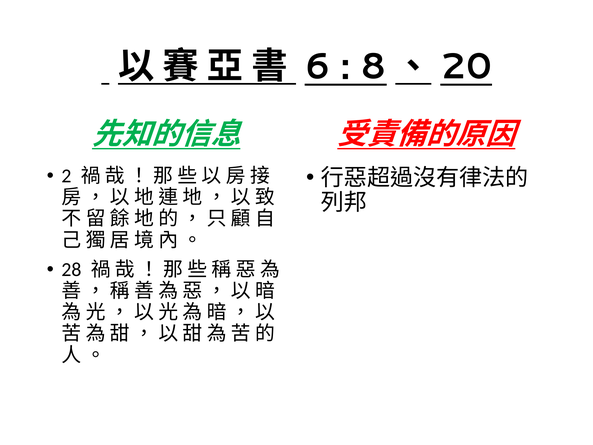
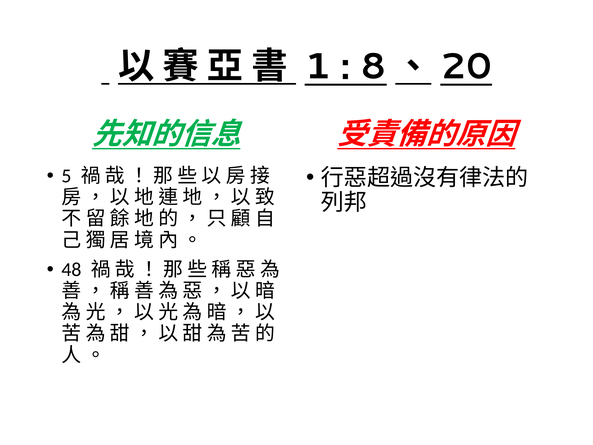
6: 6 -> 1 (318, 66)
2: 2 -> 5 (67, 176)
28: 28 -> 48 (72, 270)
